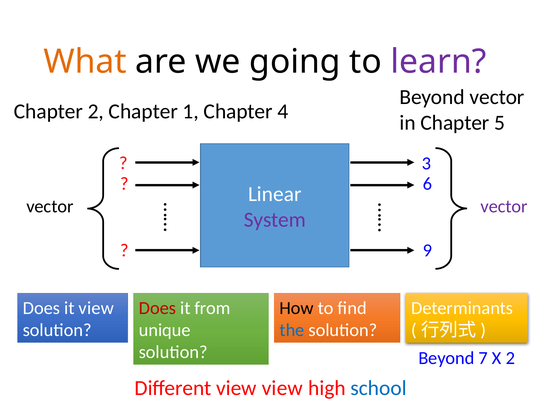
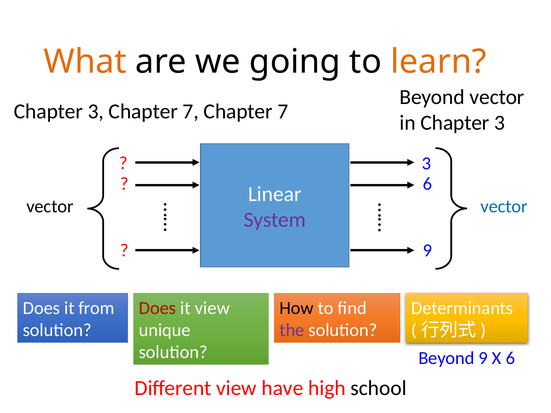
learn colour: purple -> orange (439, 62)
2: 2 -> 3 (96, 112)
1: 1 -> 7 (191, 112)
4: 4 -> 7 (283, 112)
in Chapter 5: 5 -> 3 (500, 123)
vector colour: purple -> blue (504, 207)
it view: view -> from (96, 308)
it from: from -> view (212, 308)
the colour: blue -> purple (292, 330)
Beyond 7: 7 -> 9 (483, 358)
X 2: 2 -> 6 (510, 358)
view view: view -> have (282, 388)
school colour: blue -> black (379, 388)
